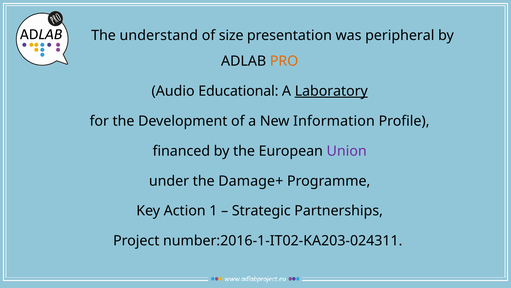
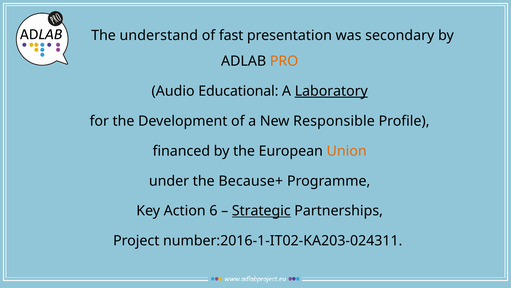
size: size -> fast (231, 36)
peripheral: peripheral -> secondary (400, 36)
Information: Information -> Responsible (334, 121)
Union colour: purple -> orange (347, 151)
Damage+: Damage+ -> Because+ (251, 181)
1: 1 -> 6 (213, 211)
Strategic underline: none -> present (261, 211)
